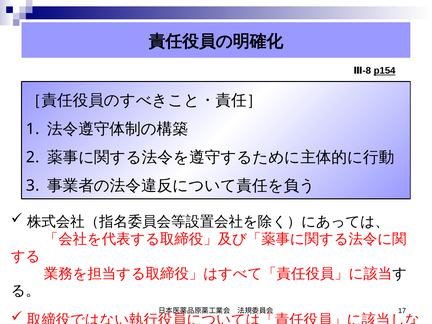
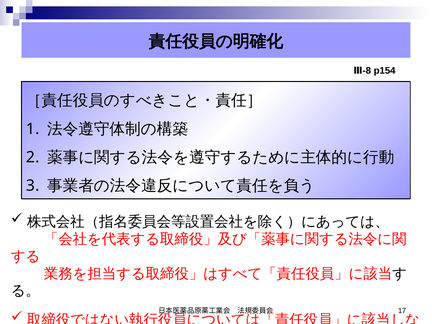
p154 underline: present -> none (385, 71)
